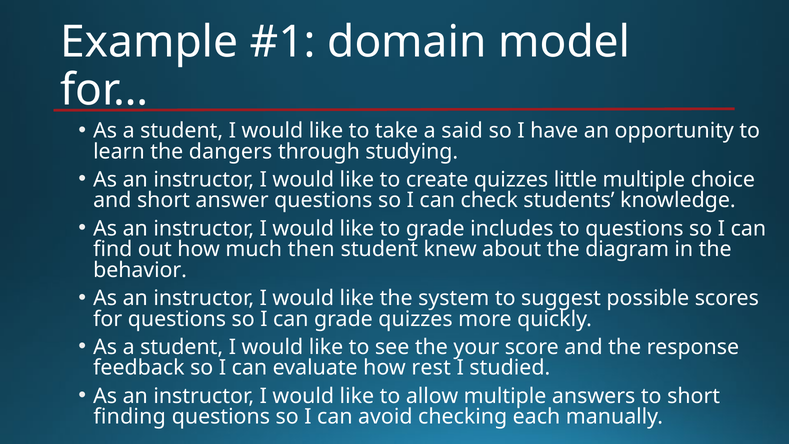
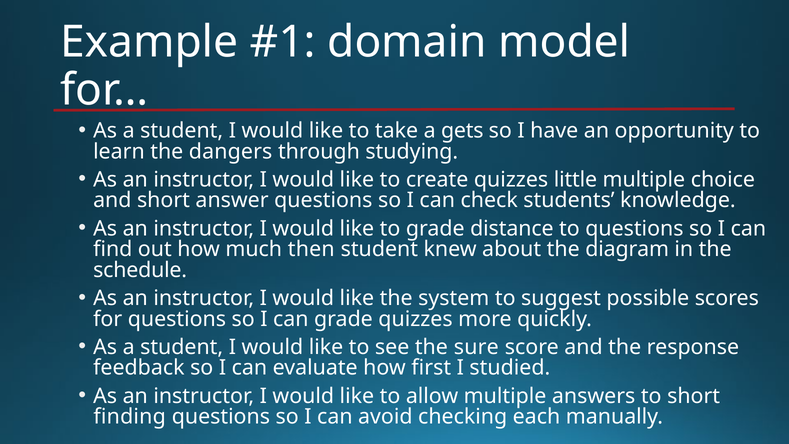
said: said -> gets (462, 131)
includes: includes -> distance (512, 228)
behavior: behavior -> schedule (140, 270)
your: your -> sure (476, 347)
rest: rest -> first (431, 368)
